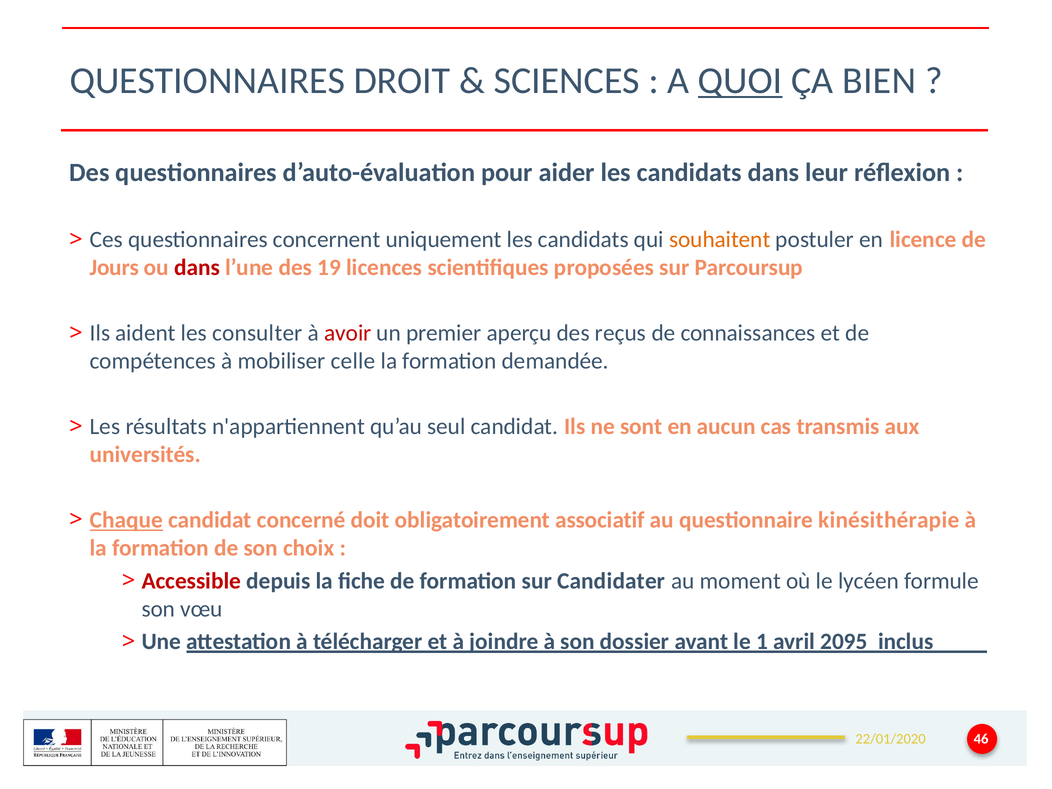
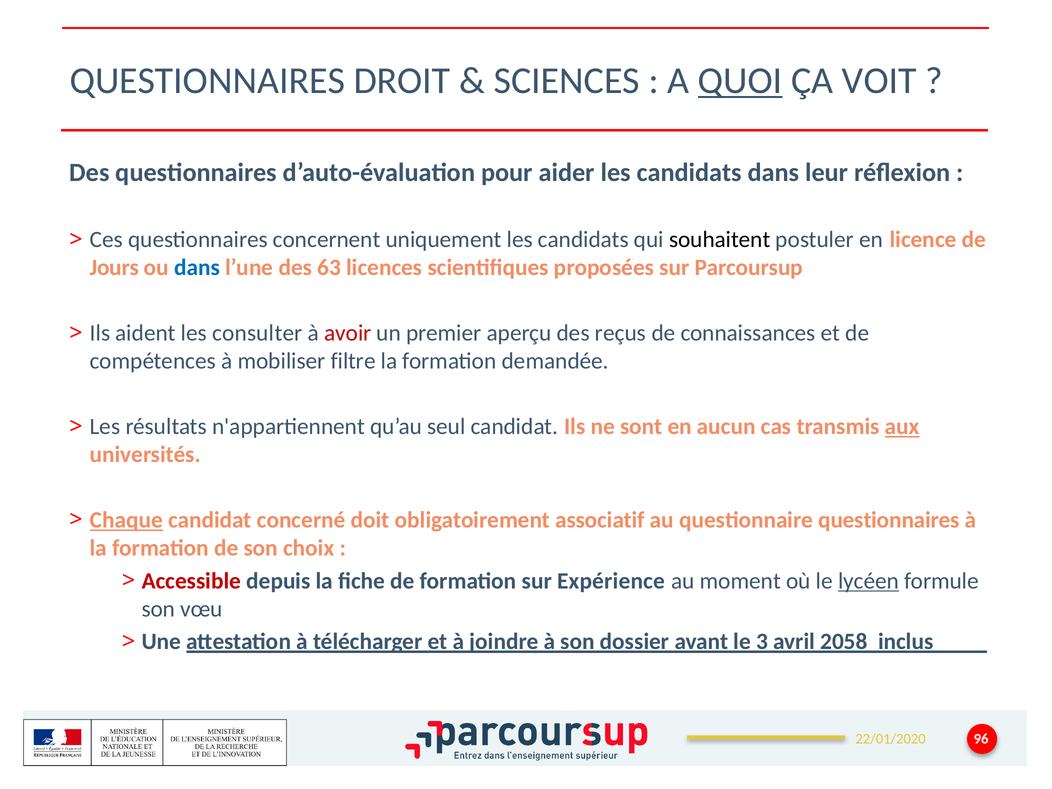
BIEN: BIEN -> VOIT (879, 81)
souhaitent colour: orange -> black (720, 240)
dans colour: red -> blue (197, 268)
19: 19 -> 63 (329, 268)
celle: celle -> filtre (353, 361)
aux underline: none -> present (902, 427)
questionnaire kinésithérapie: kinésithérapie -> questionnaires (889, 520)
Candidater: Candidater -> Expérience (611, 581)
lycéen underline: none -> present (869, 581)
1: 1 -> 3 (762, 642)
2095: 2095 -> 2058 (844, 642)
46: 46 -> 96 (981, 739)
